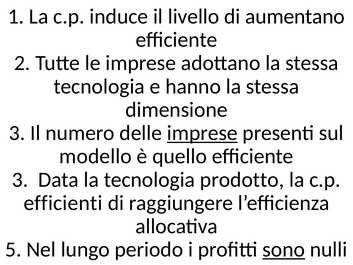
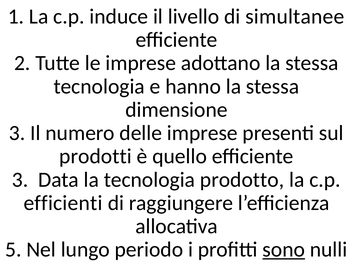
aumentano: aumentano -> simultanee (295, 16)
imprese underline: present -> none (202, 133)
modello: modello -> prodotti (96, 156)
